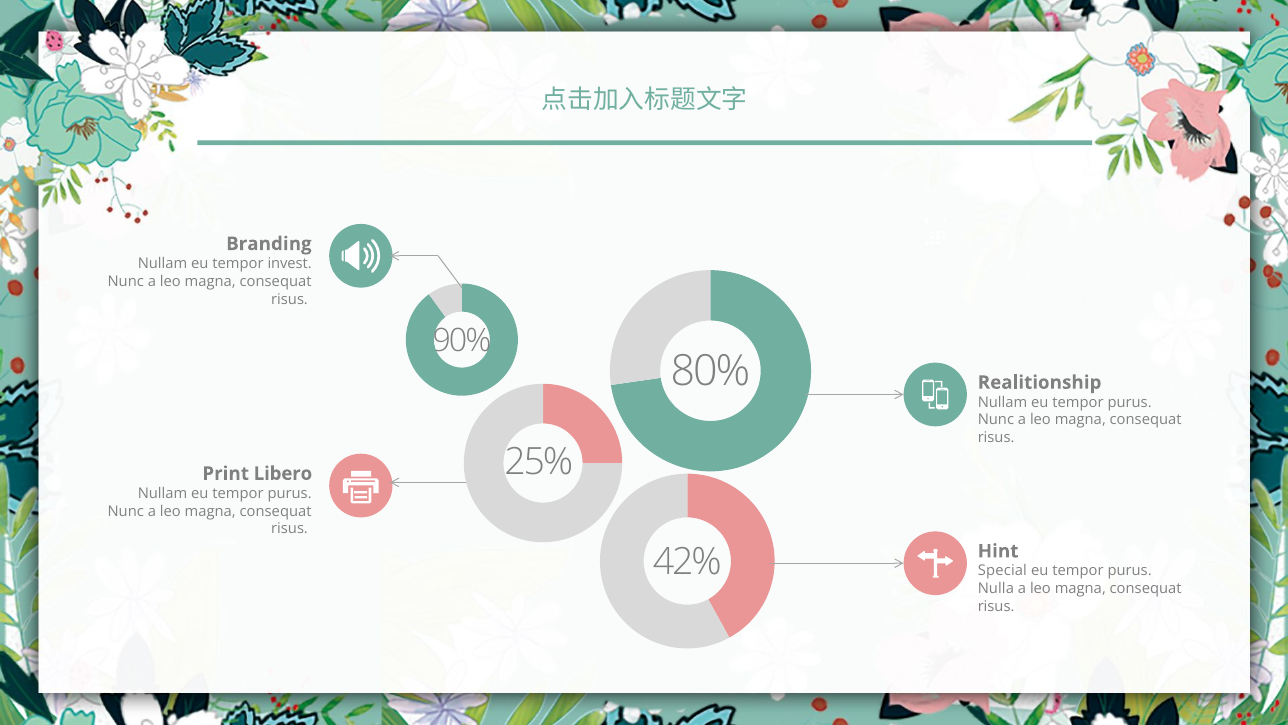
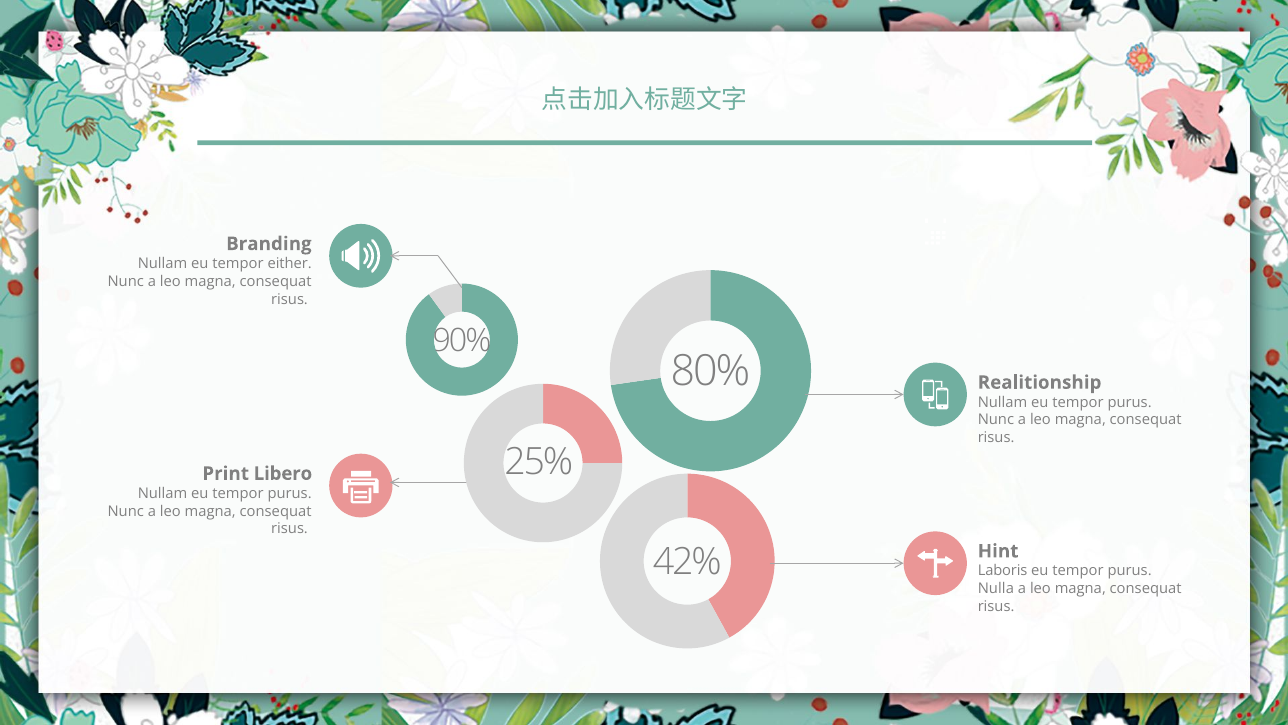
invest: invest -> either (290, 264)
Special: Special -> Laboris (1003, 571)
